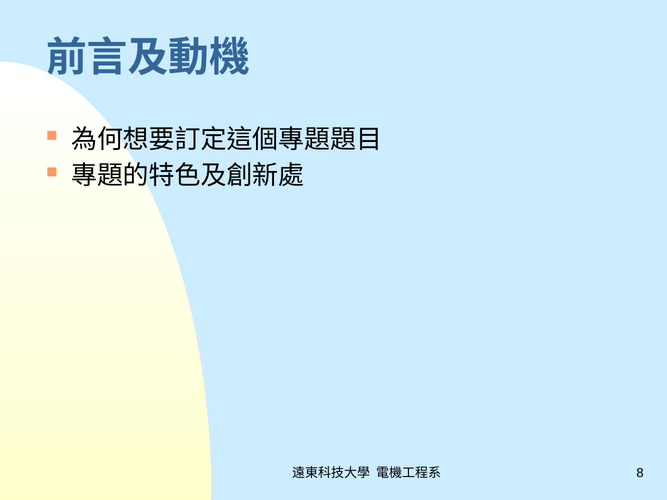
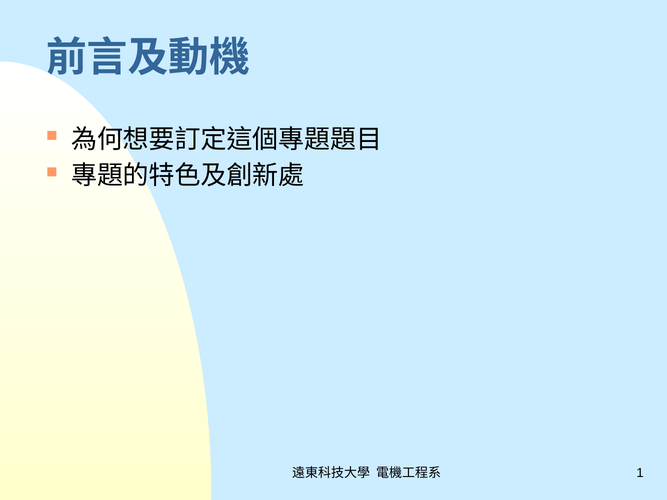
8: 8 -> 1 (640, 473)
